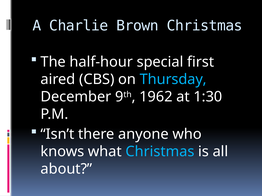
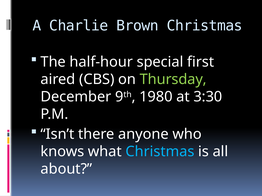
Thursday colour: light blue -> light green (173, 80)
1962: 1962 -> 1980 (156, 97)
1:30: 1:30 -> 3:30 (208, 97)
